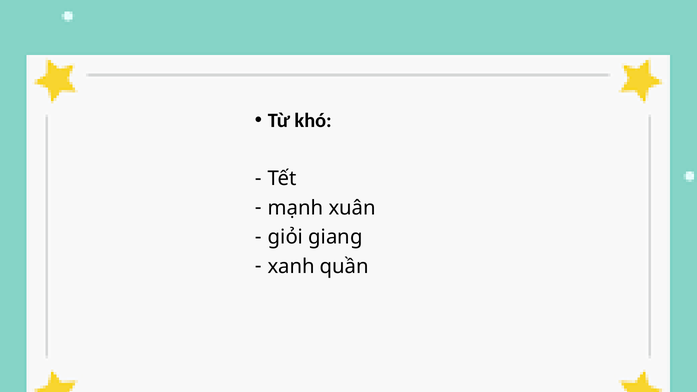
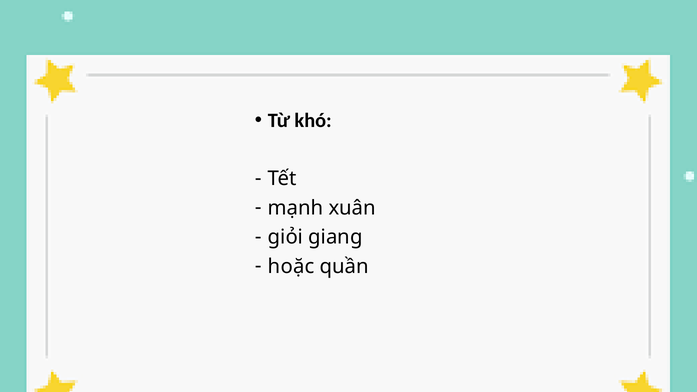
xanh: xanh -> hoặc (291, 266)
